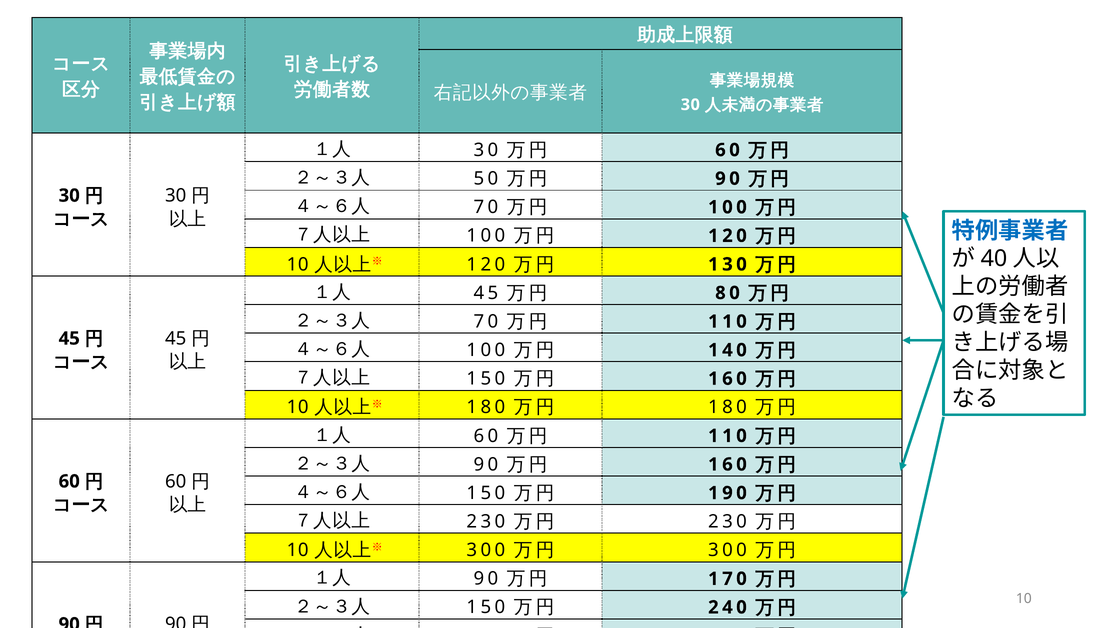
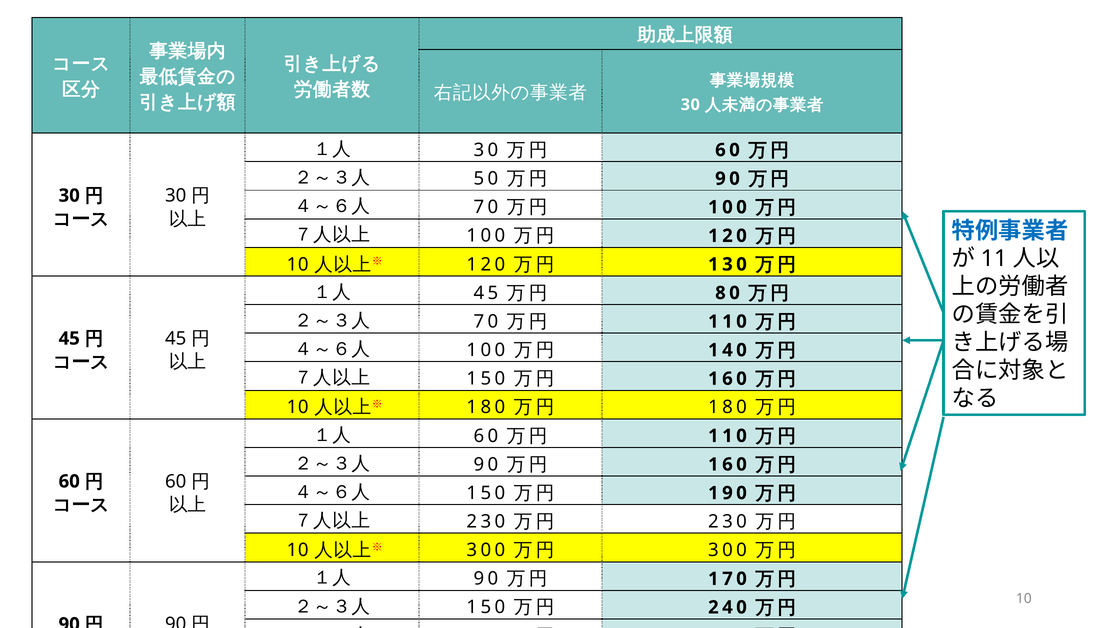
40: 40 -> 11 (994, 259)
